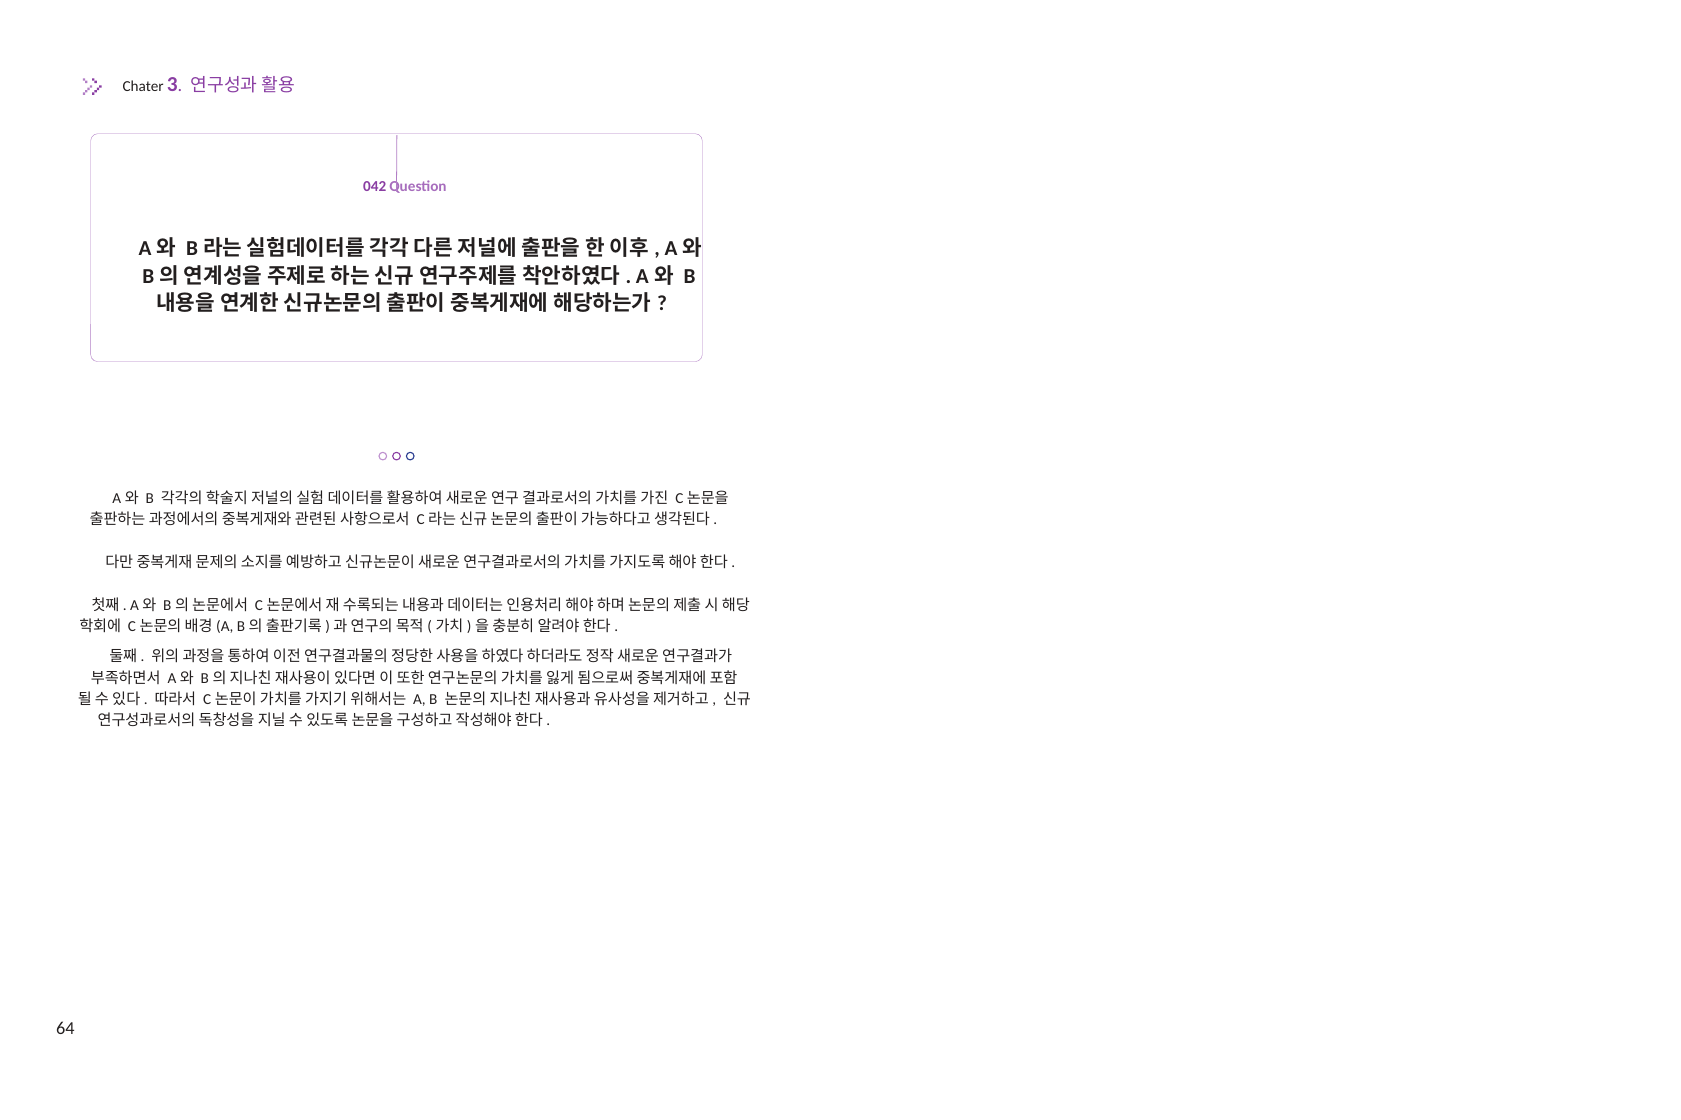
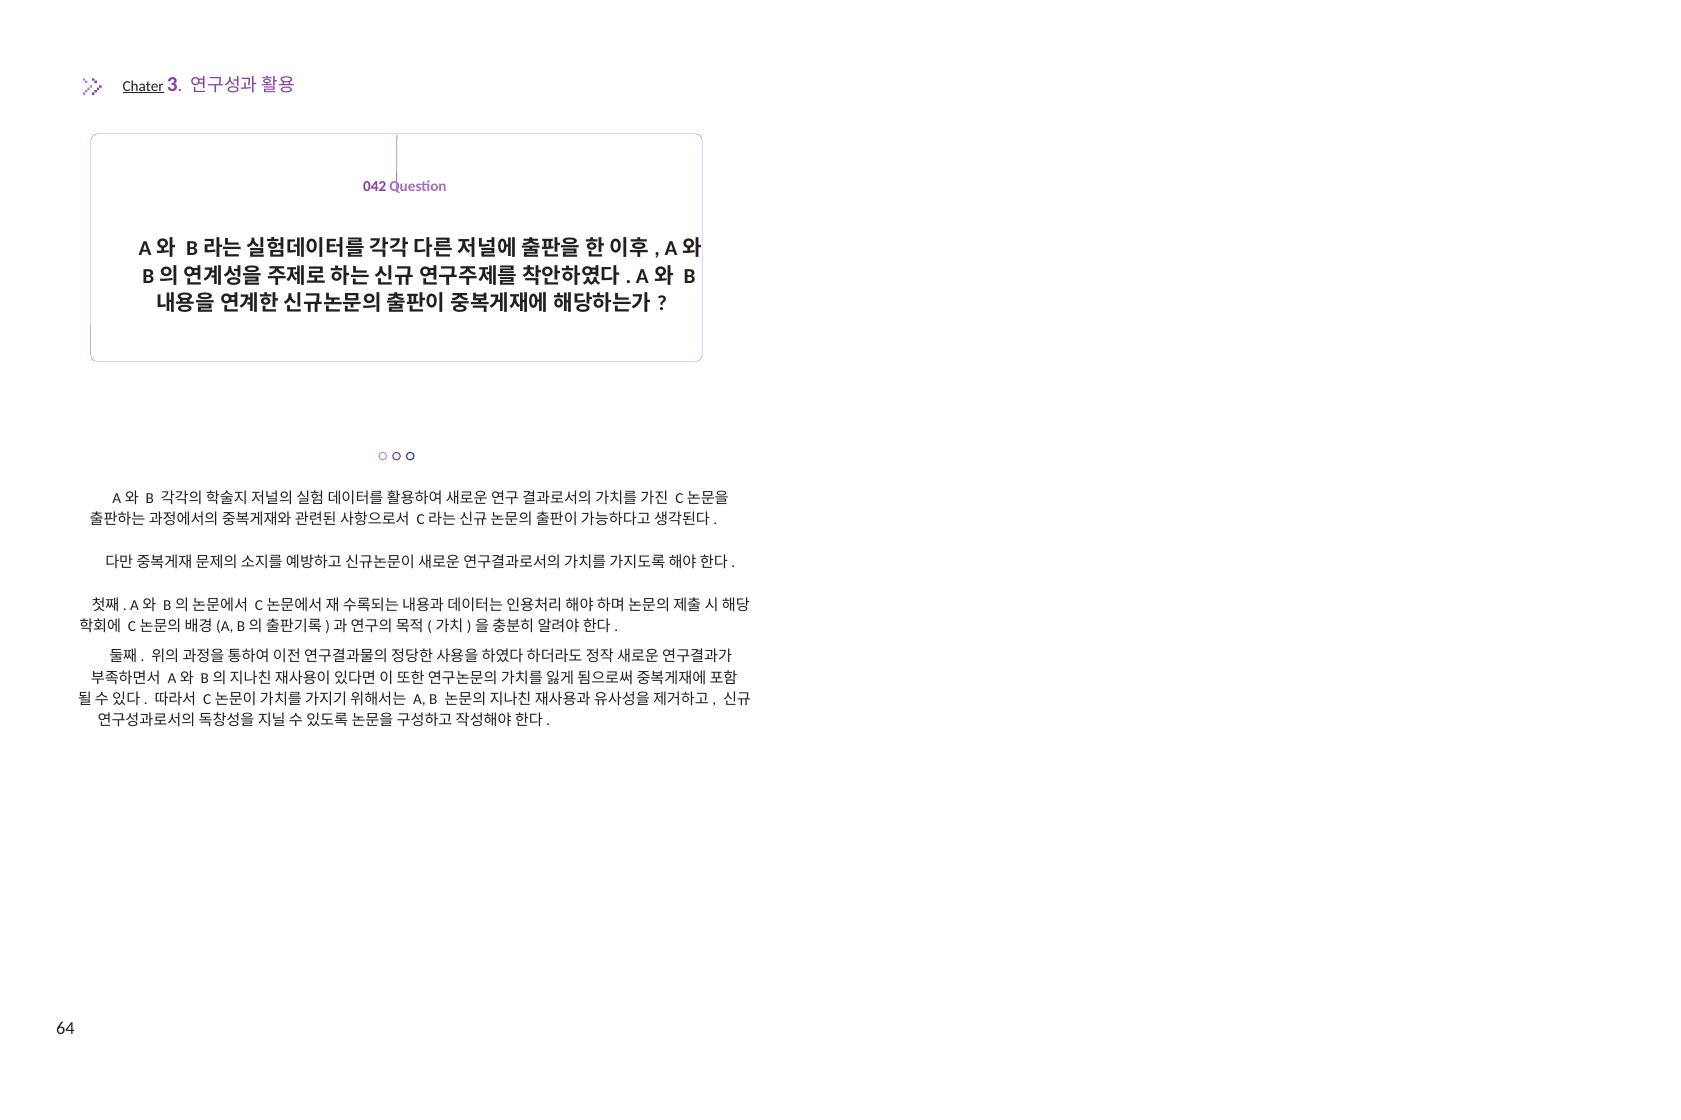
Chater underline: none -> present (143, 86)
